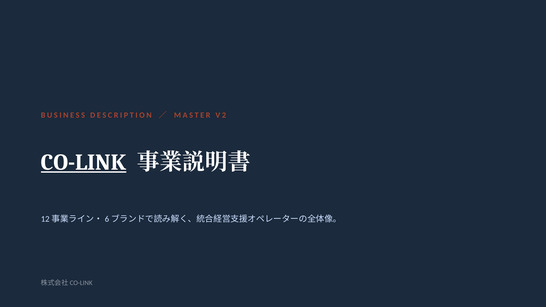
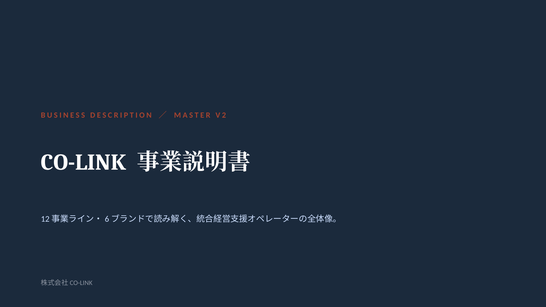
CO-LINK underline: present -> none (84, 162)
